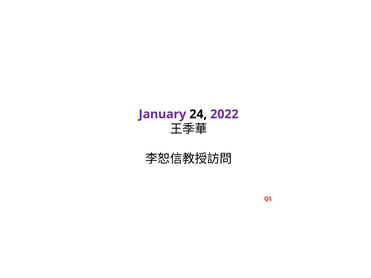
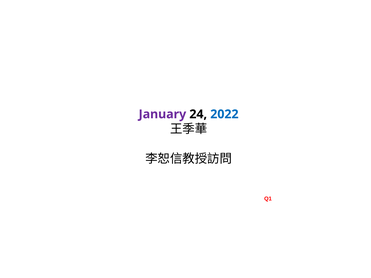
2022 colour: purple -> blue (224, 114)
